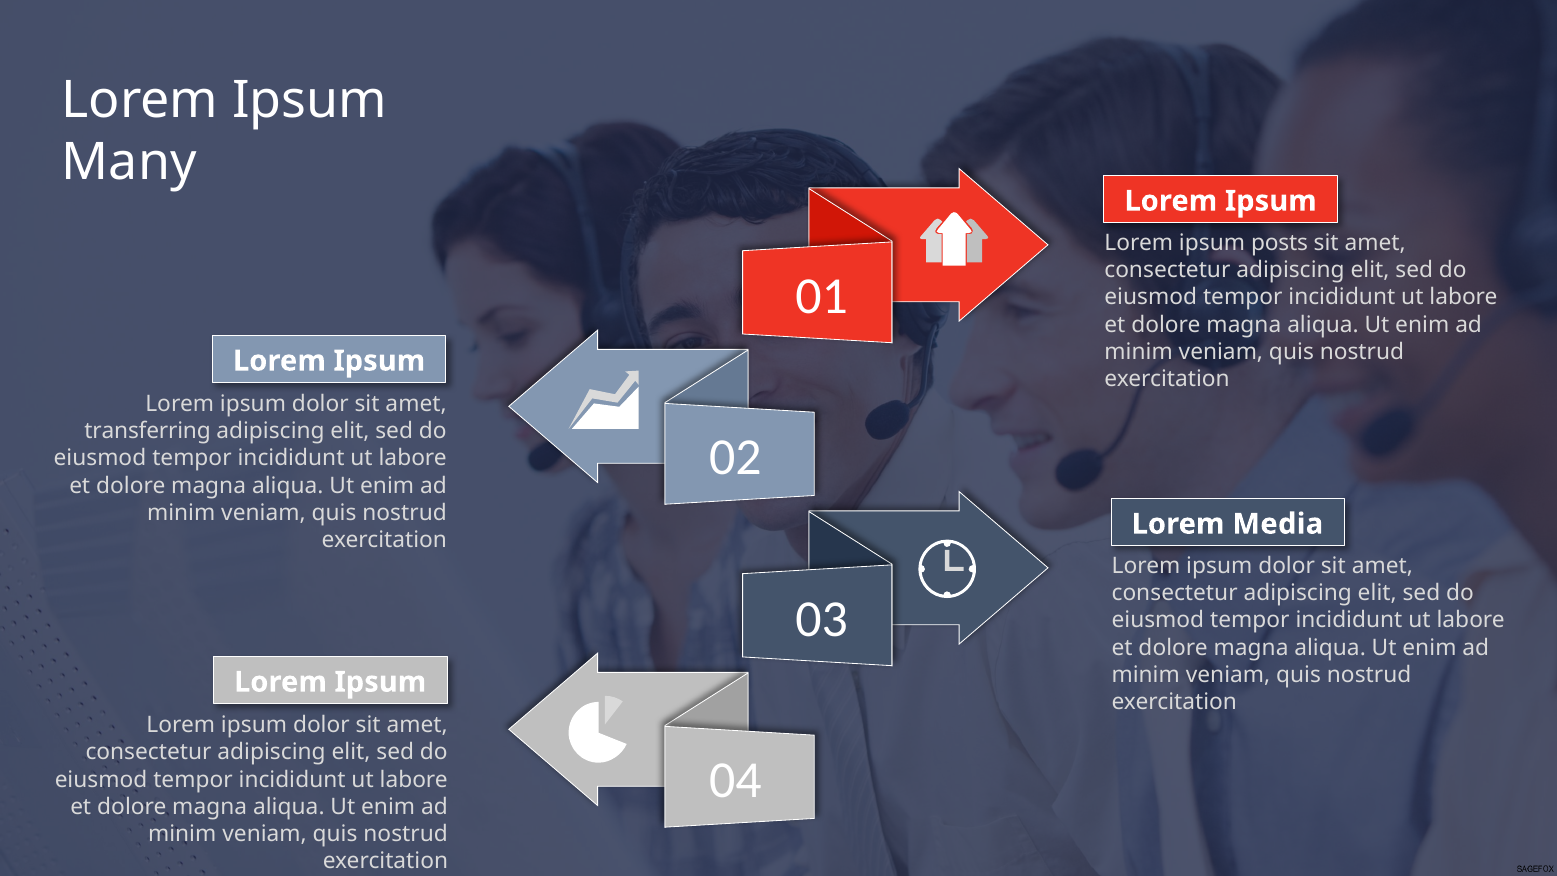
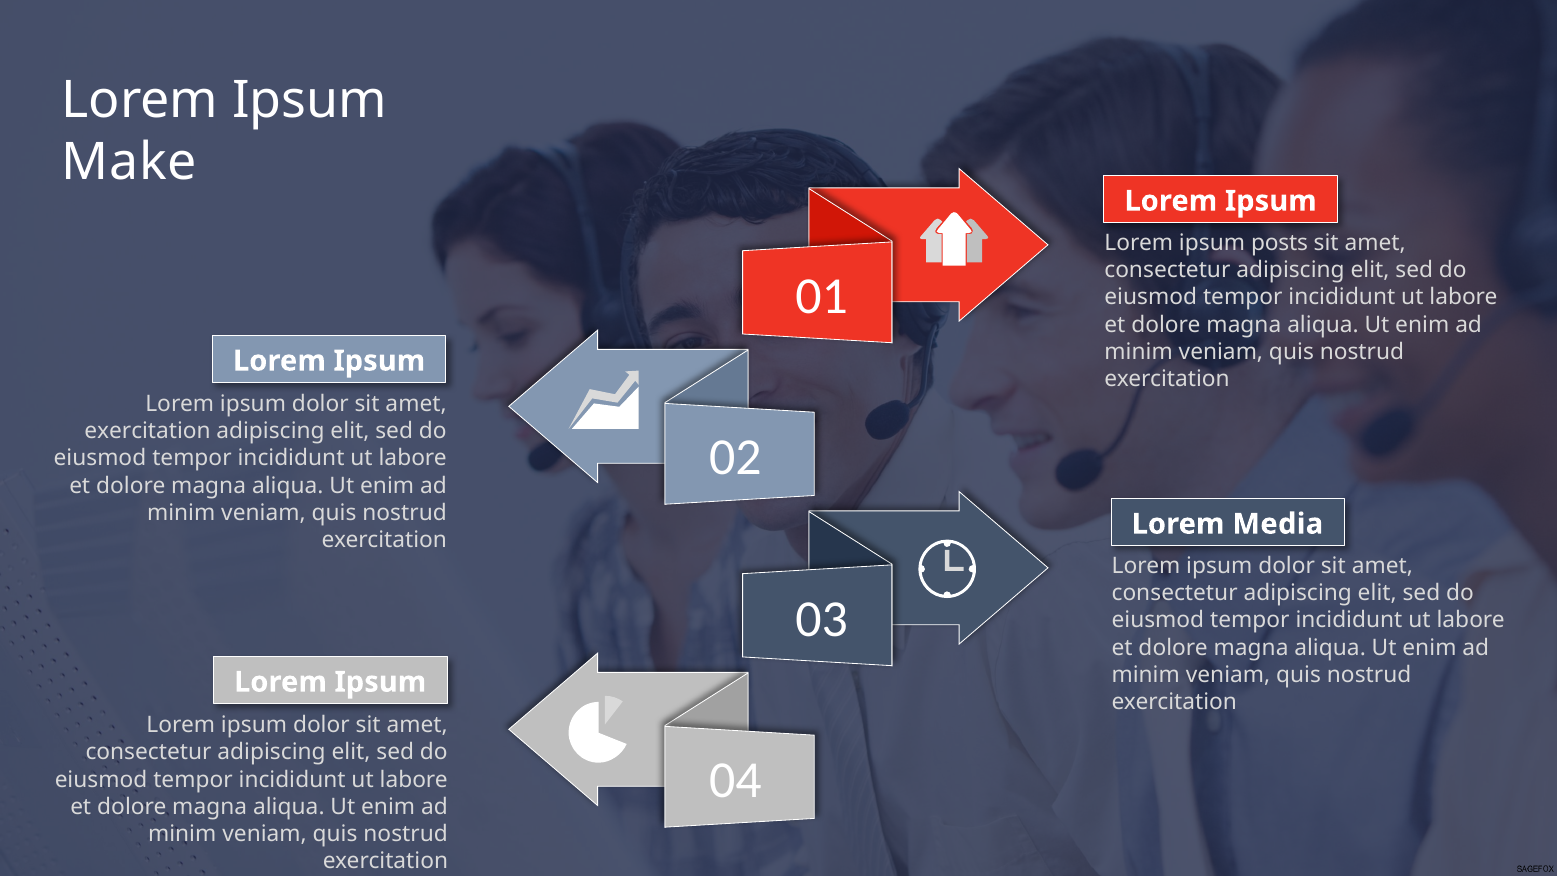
Many: Many -> Make (129, 163)
transferring: transferring -> exercitation (148, 431)
